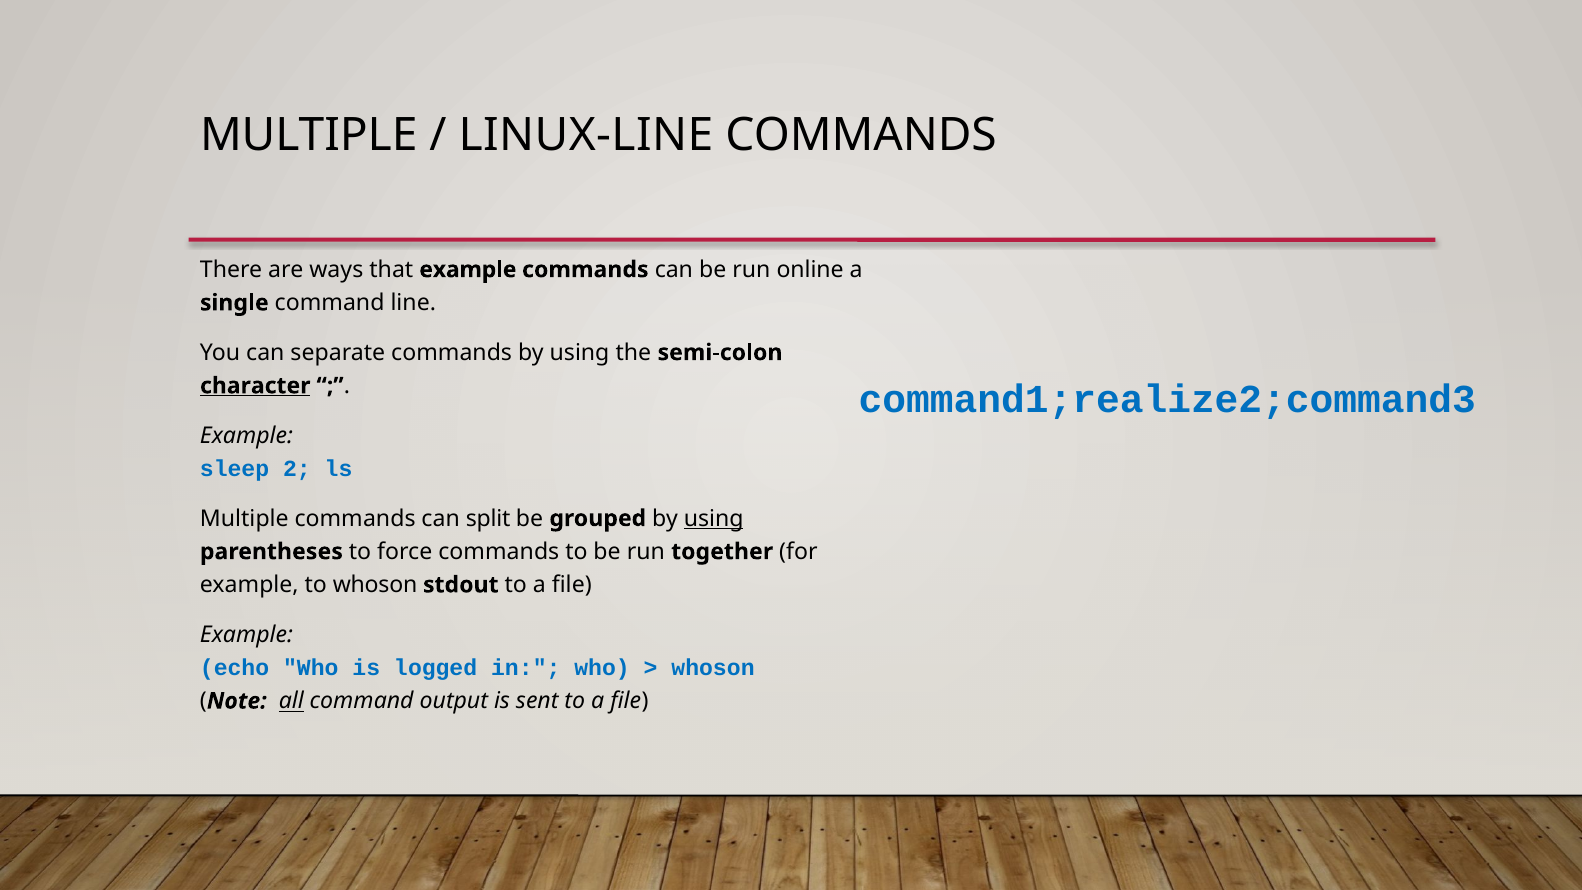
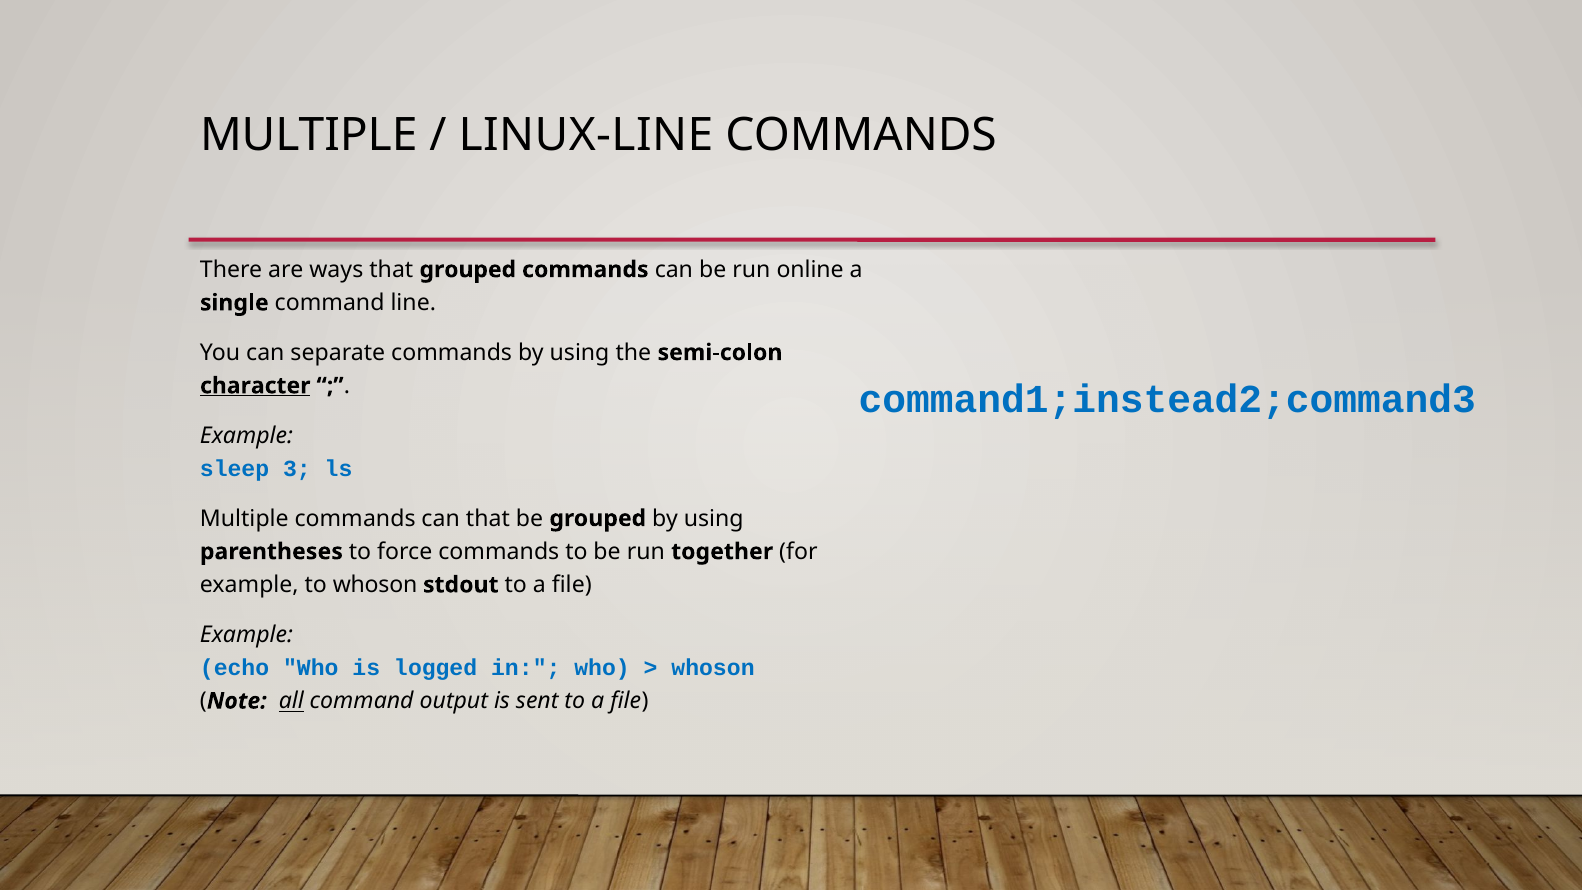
that example: example -> grouped (468, 270)
command1;realize2;command3: command1;realize2;command3 -> command1;instead2;command3 (1167, 400)
2: 2 -> 3 (297, 469)
can split: split -> that (488, 518)
using underline: present -> none (714, 518)
